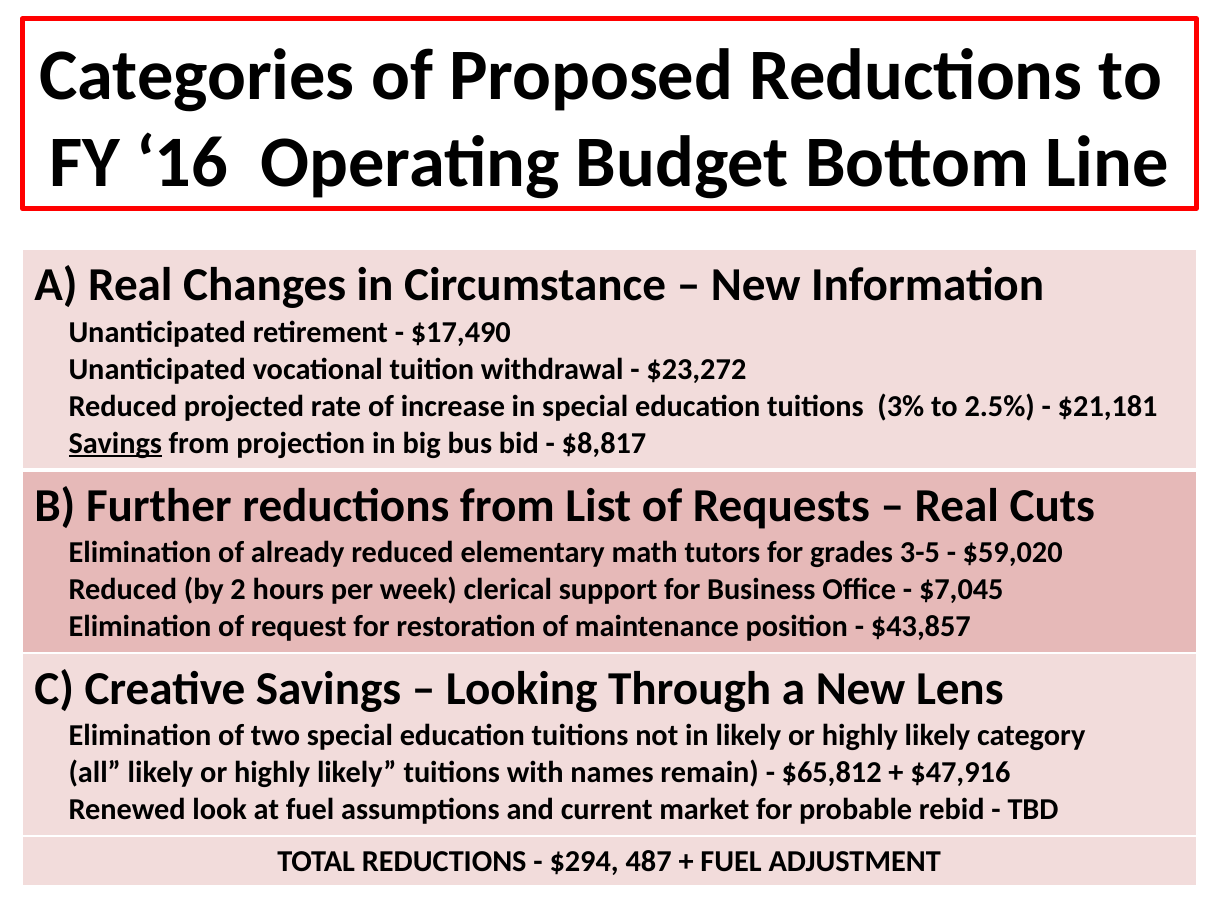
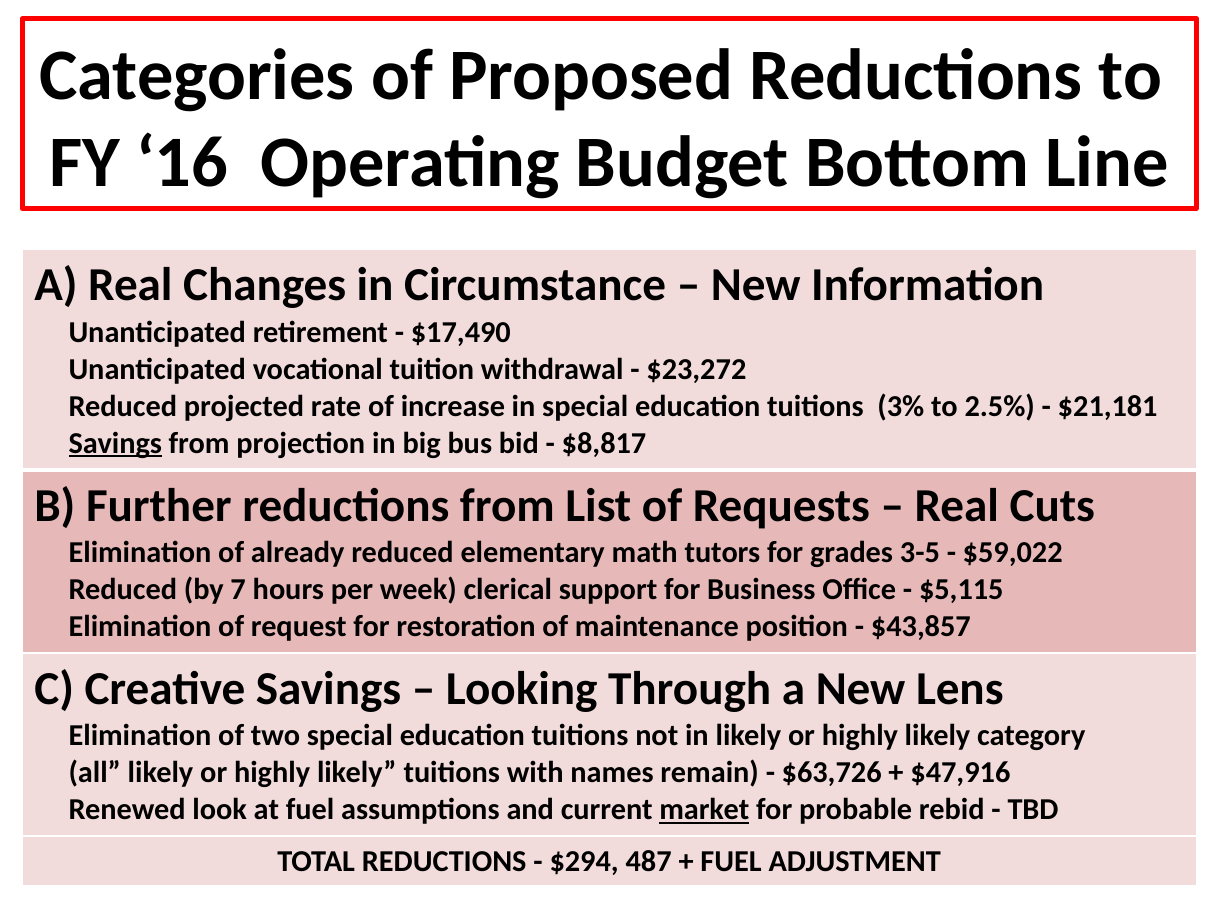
$59,020: $59,020 -> $59,022 (1013, 553)
2: 2 -> 7 (238, 590)
$7,045: $7,045 -> $5,115 (961, 590)
$65,812: $65,812 -> $63,726 (832, 773)
market underline: none -> present (704, 810)
